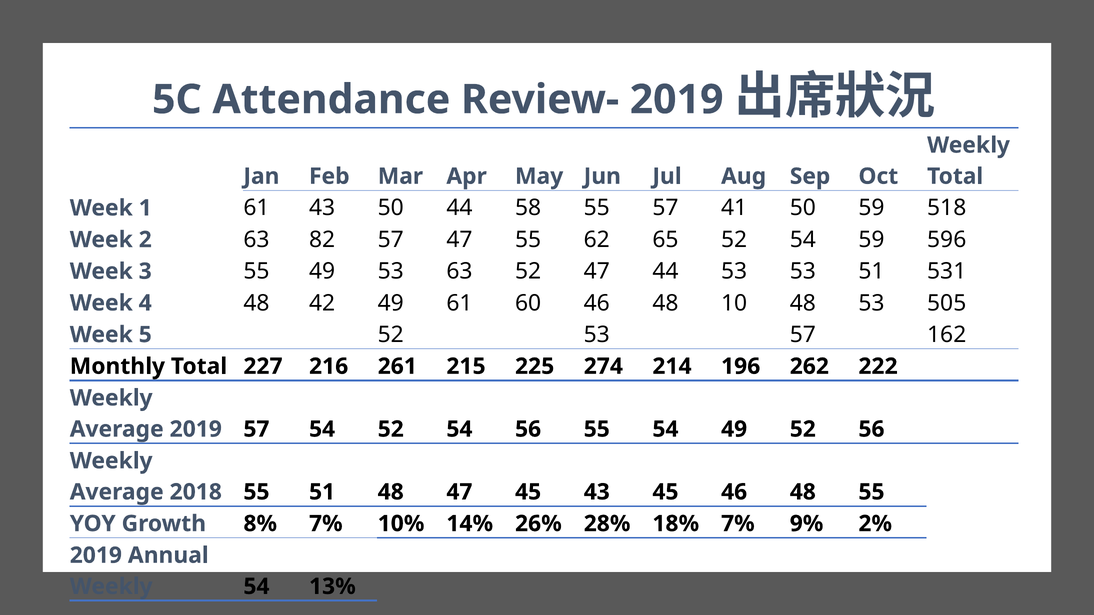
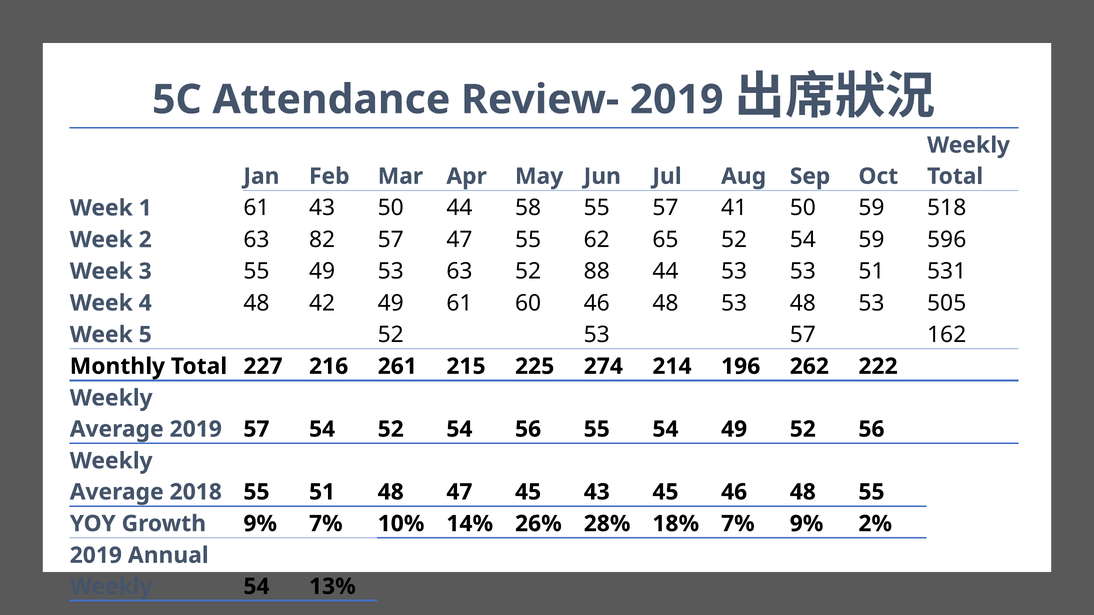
52 47: 47 -> 88 (597, 271)
46 48 10: 10 -> 53 (734, 303)
Growth 8%: 8% -> 9% (260, 524)
